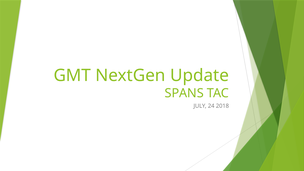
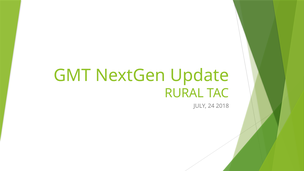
SPANS: SPANS -> RURAL (184, 93)
